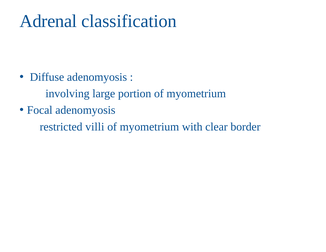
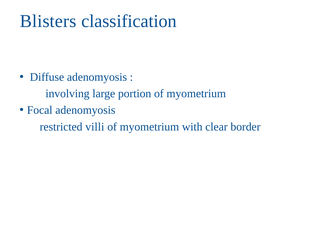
Adrenal: Adrenal -> Blisters (48, 21)
